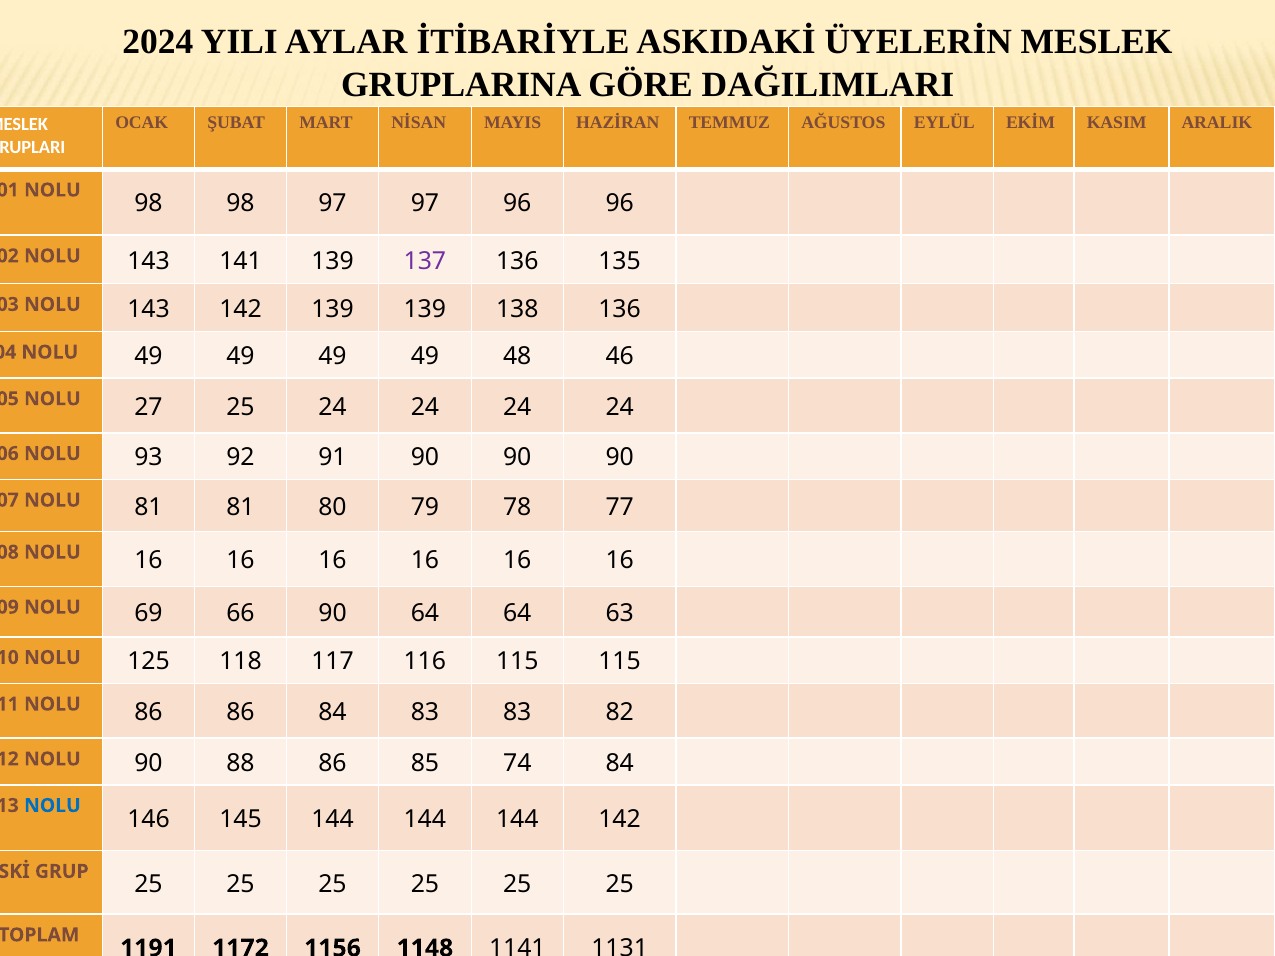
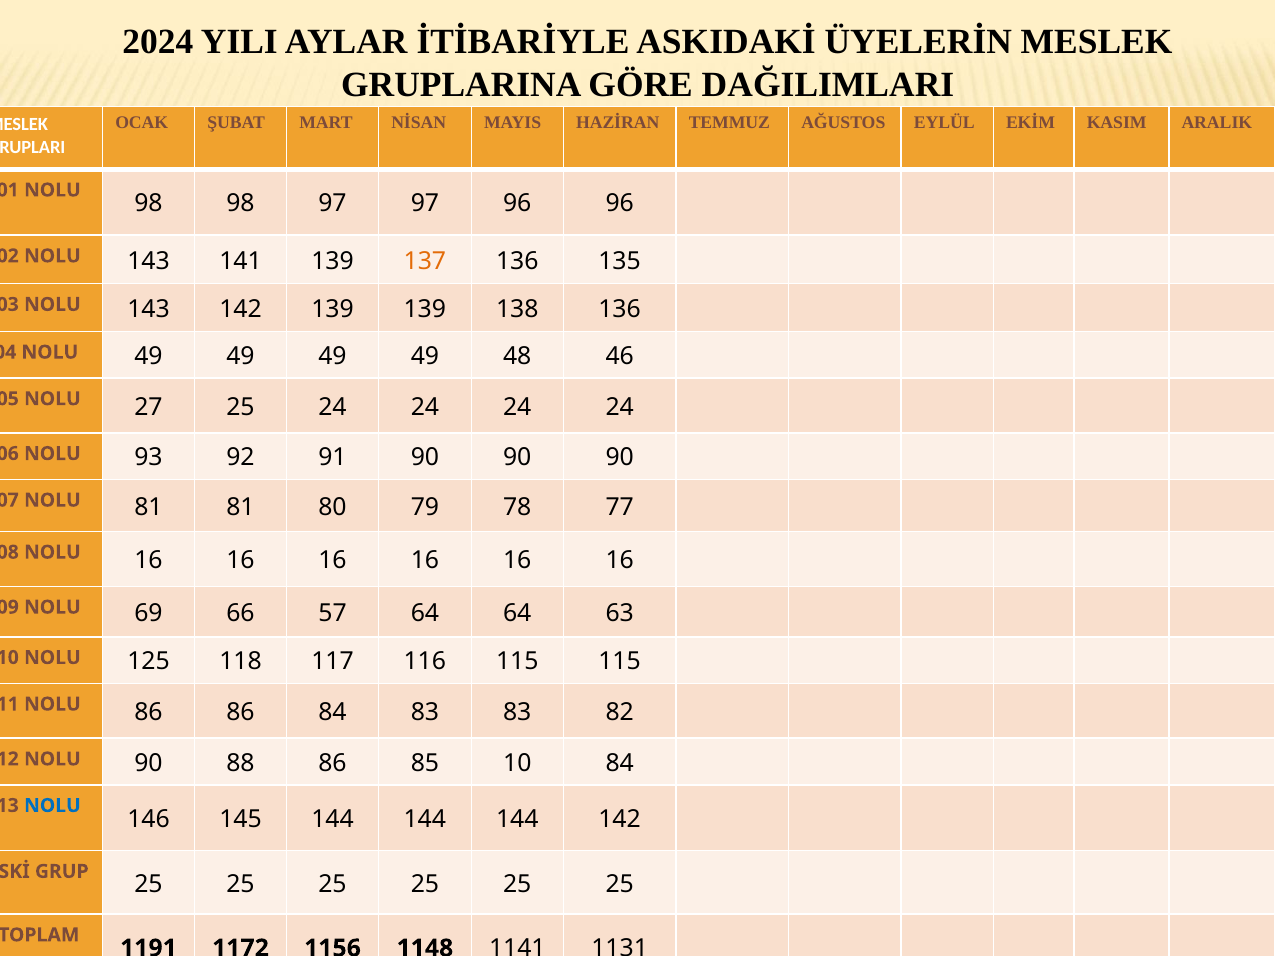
137 colour: purple -> orange (425, 261)
66 90: 90 -> 57 (333, 613)
85 74: 74 -> 10 (517, 763)
